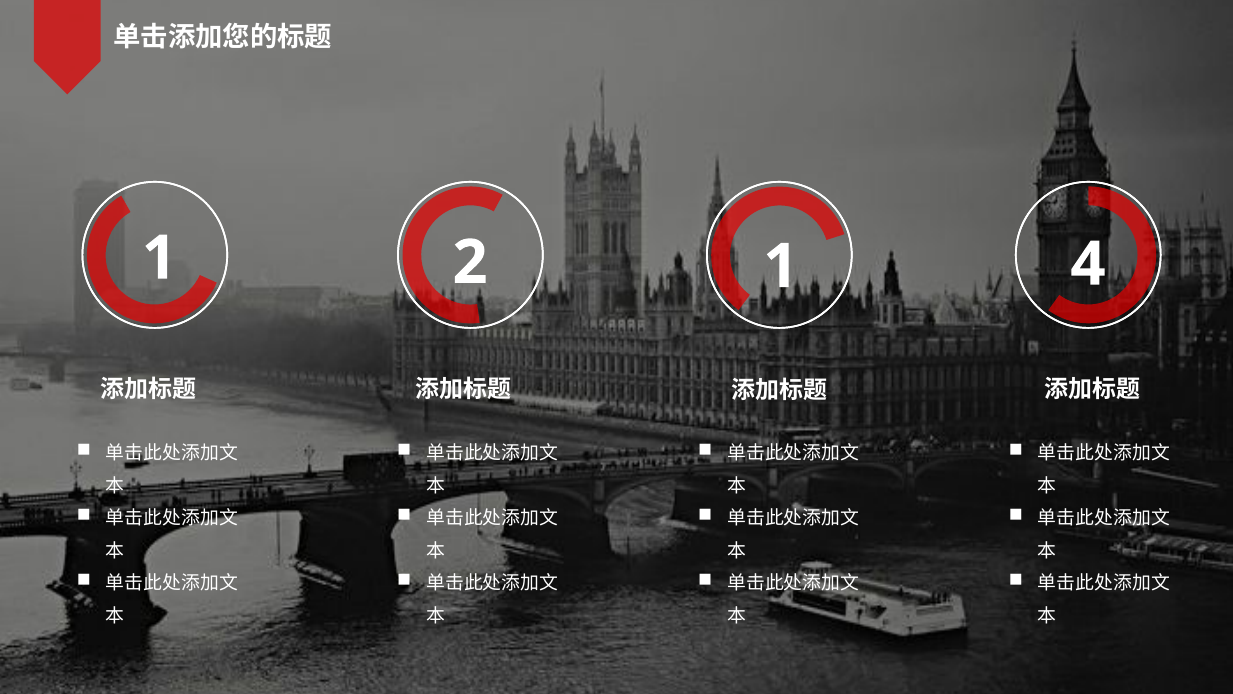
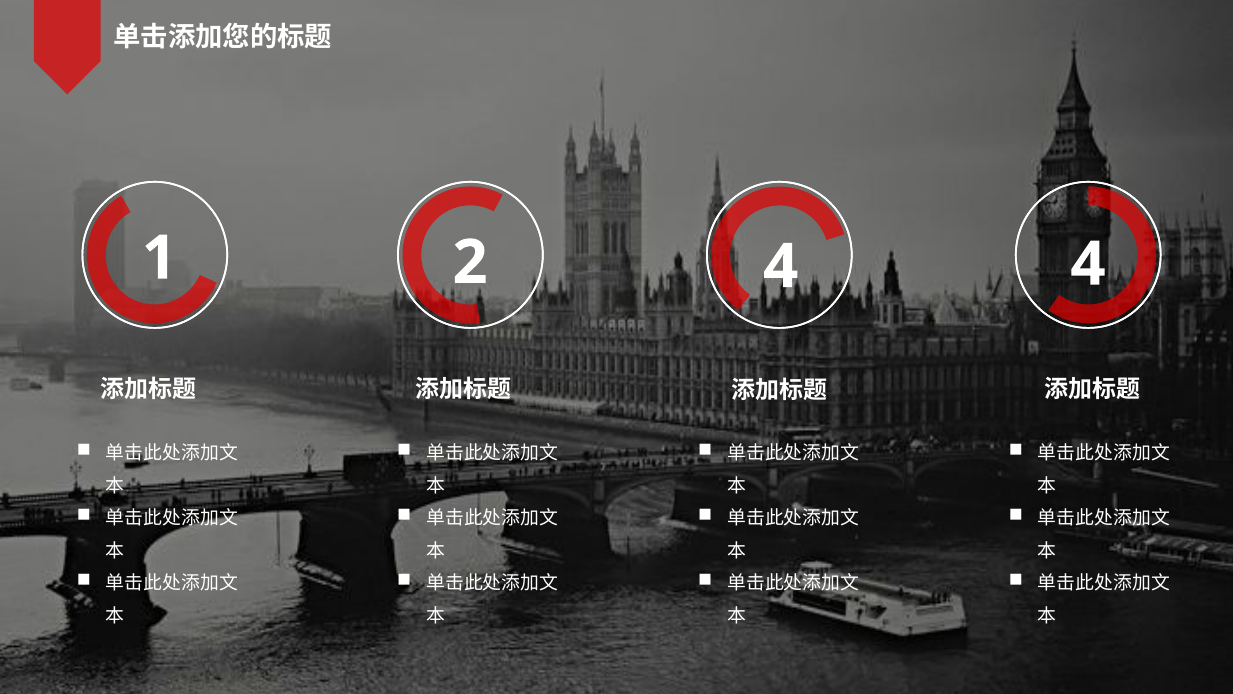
2 1: 1 -> 4 (781, 266)
